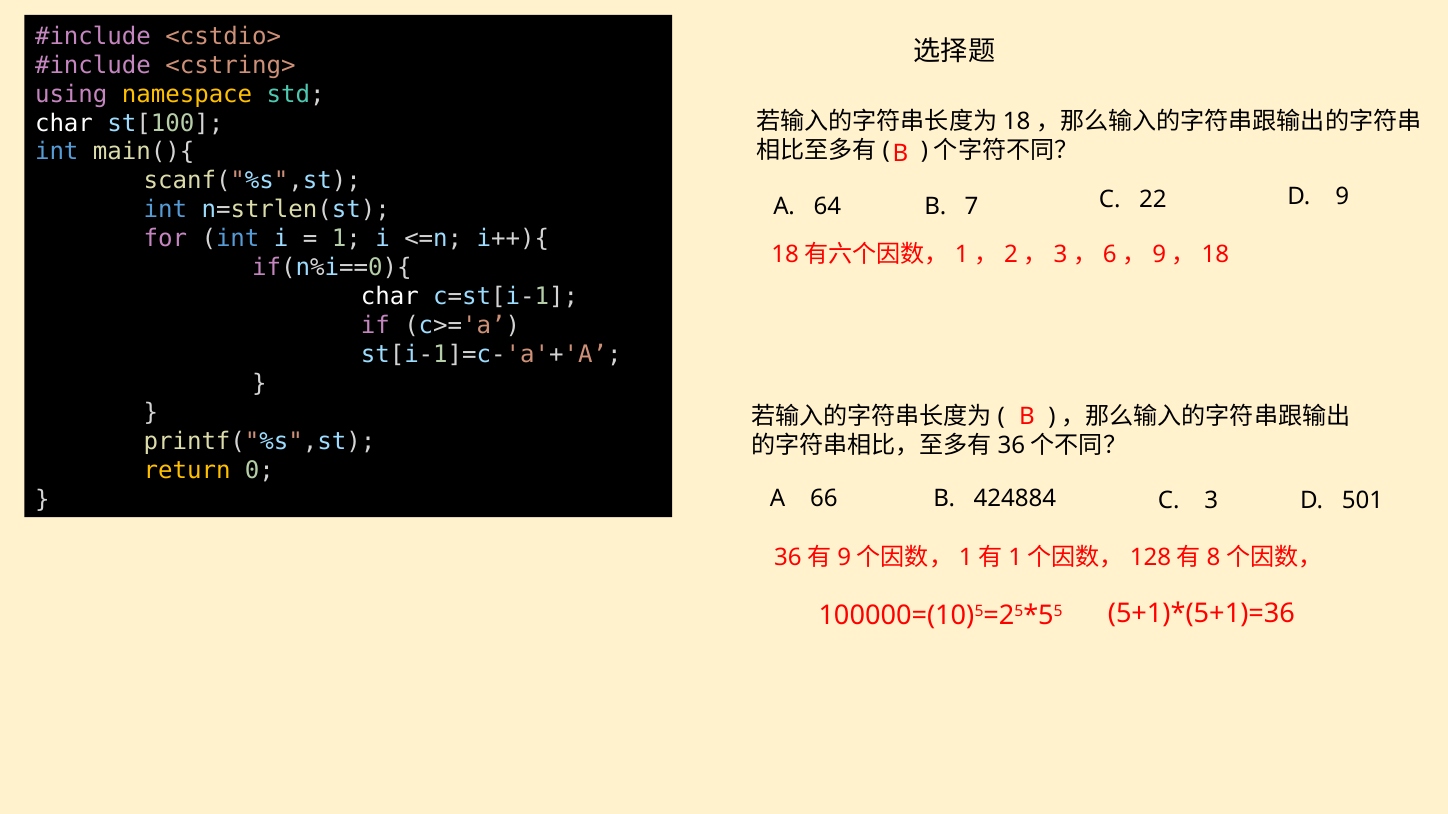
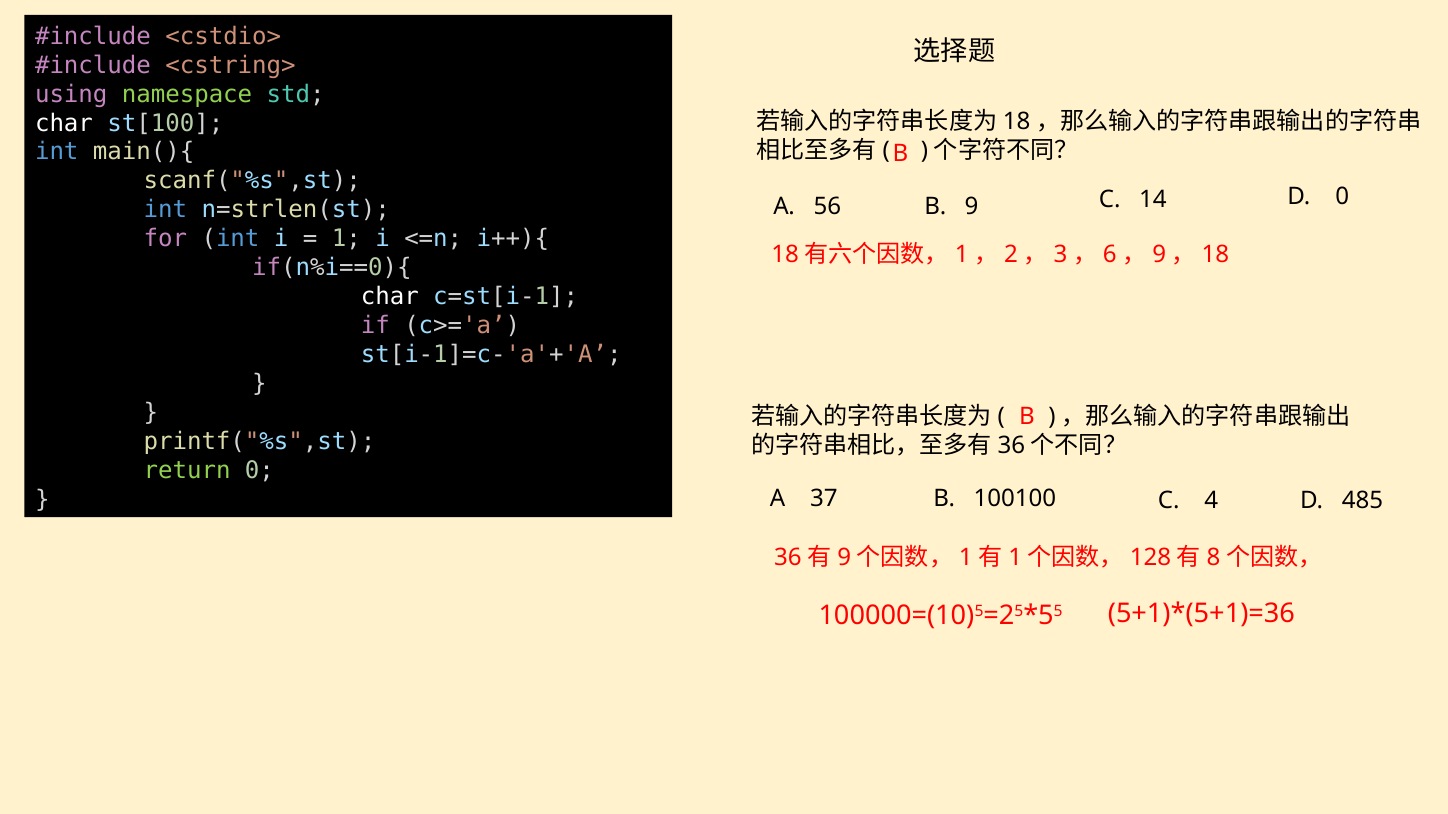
namespace colour: yellow -> light green (187, 94)
64: 64 -> 56 (827, 206)
7: 7 -> 9 (972, 206)
22: 22 -> 14 (1153, 200)
D 9: 9 -> 0 (1342, 197)
return colour: yellow -> light green (187, 470)
66: 66 -> 37 (824, 499)
424884: 424884 -> 100100 (1015, 499)
3: 3 -> 4 (1211, 501)
501: 501 -> 485 (1362, 501)
